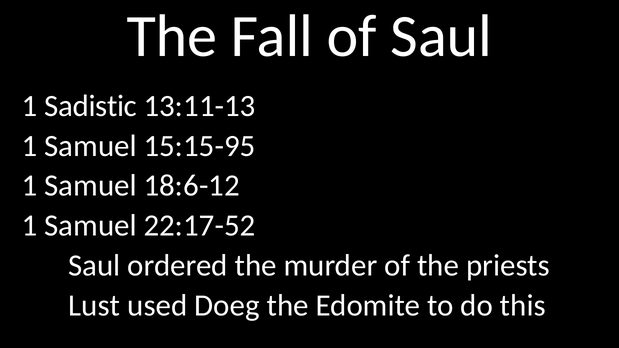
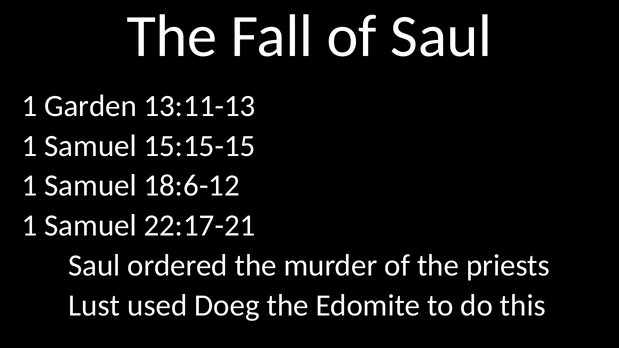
Sadistic: Sadistic -> Garden (91, 106)
15:15-95: 15:15-95 -> 15:15-15 (200, 146)
22:17-52: 22:17-52 -> 22:17-21 (200, 226)
